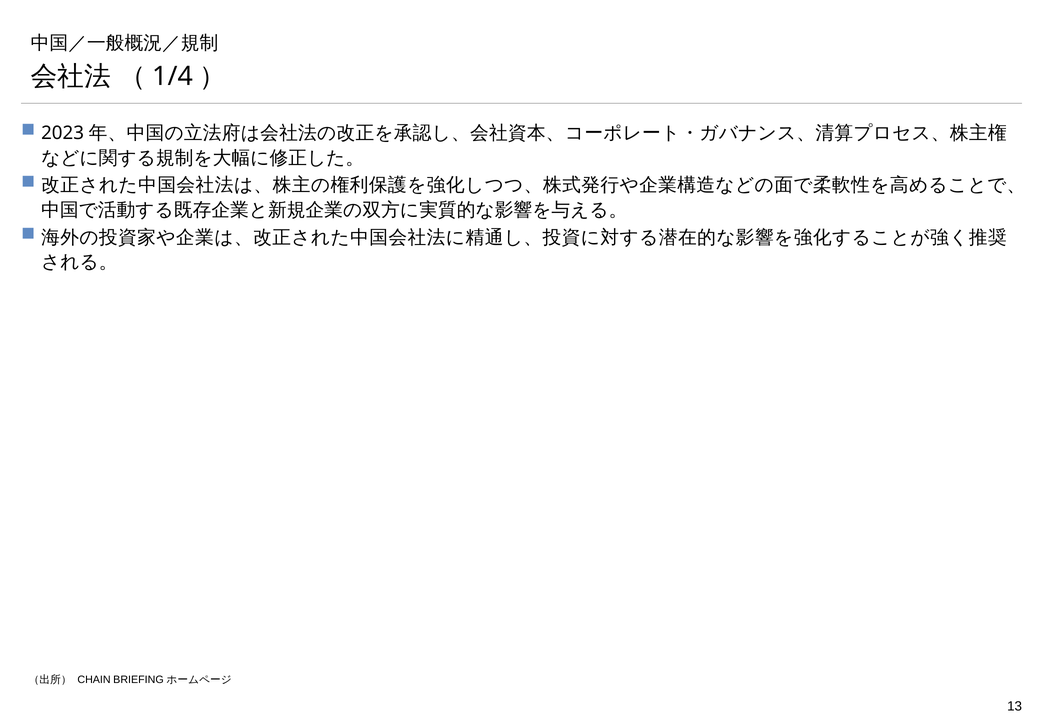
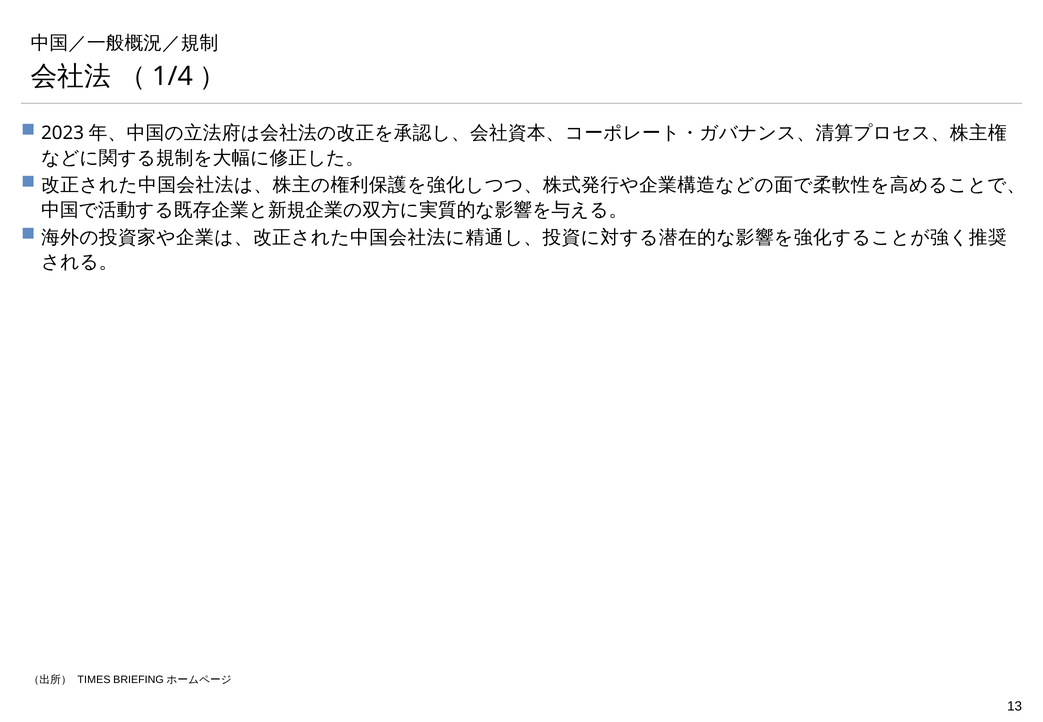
CHAIN: CHAIN -> TIMES (94, 680)
